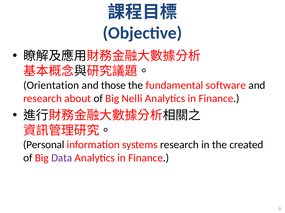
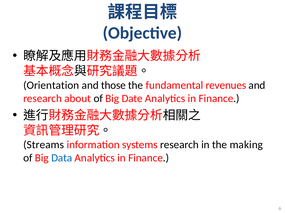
software: software -> revenues (226, 86)
Nelli: Nelli -> Date (132, 99)
Personal: Personal -> Streams (44, 145)
created: created -> making (246, 145)
Data colour: purple -> blue (62, 158)
